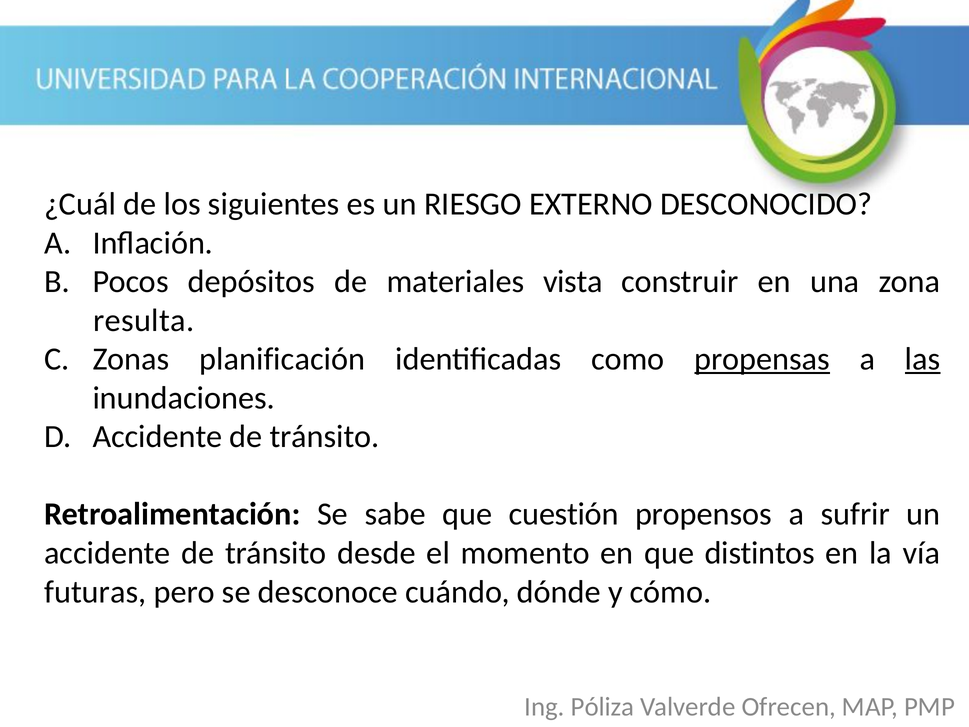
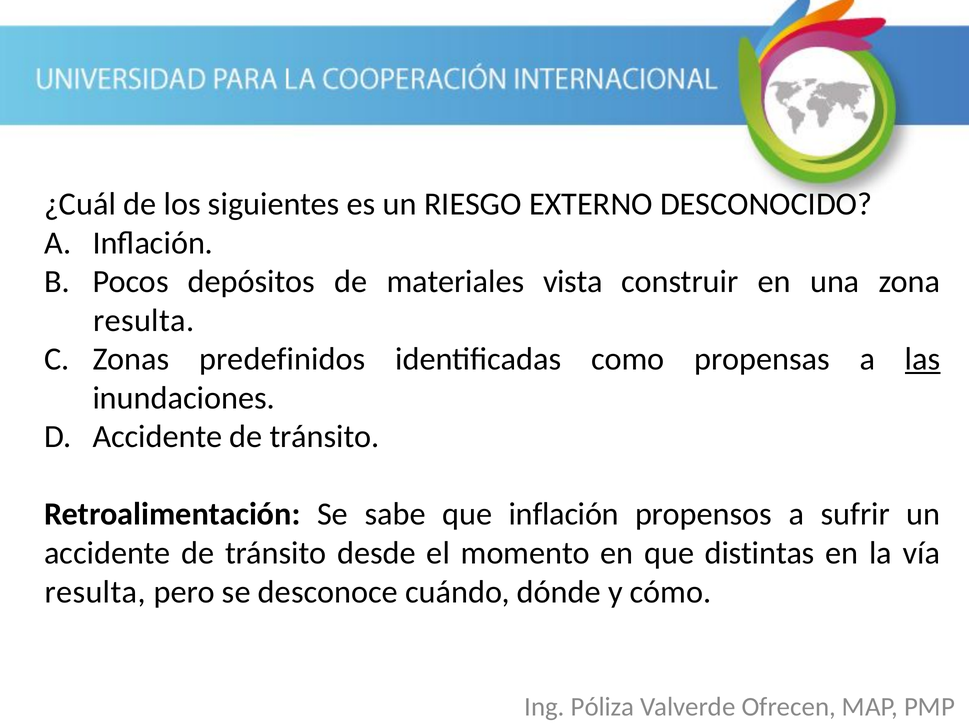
planificación: planificación -> predefinidos (282, 359)
propensas underline: present -> none (762, 359)
que cuestión: cuestión -> inflación (564, 514)
distintos: distintos -> distintas (760, 553)
futuras: futuras -> resulta (95, 592)
